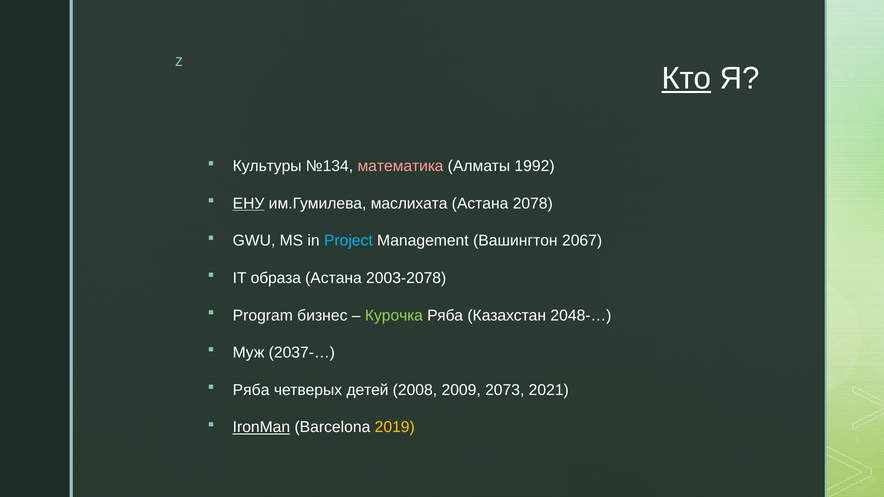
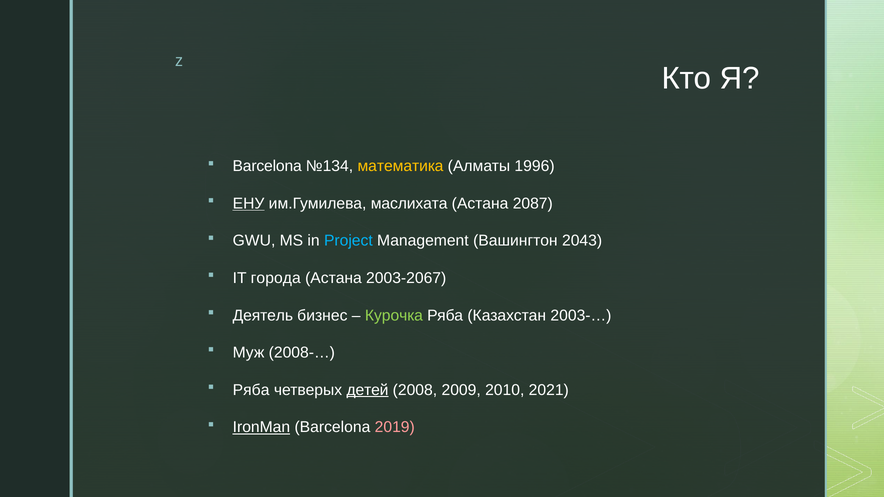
Кто underline: present -> none (686, 79)
Культуры: Культуры -> Barcelona (267, 166)
математика colour: pink -> yellow (400, 166)
1992: 1992 -> 1996 (535, 166)
2078: 2078 -> 2087 (533, 204)
2067: 2067 -> 2043 (582, 241)
образа: образа -> города (276, 278)
2003-2078: 2003-2078 -> 2003-2067 (406, 278)
Program: Program -> Деятель (263, 316)
2048-…: 2048-… -> 2003-… (581, 316)
2037-…: 2037-… -> 2008-… (302, 353)
детей underline: none -> present (368, 390)
2073: 2073 -> 2010 (505, 390)
2019 colour: yellow -> pink (395, 427)
